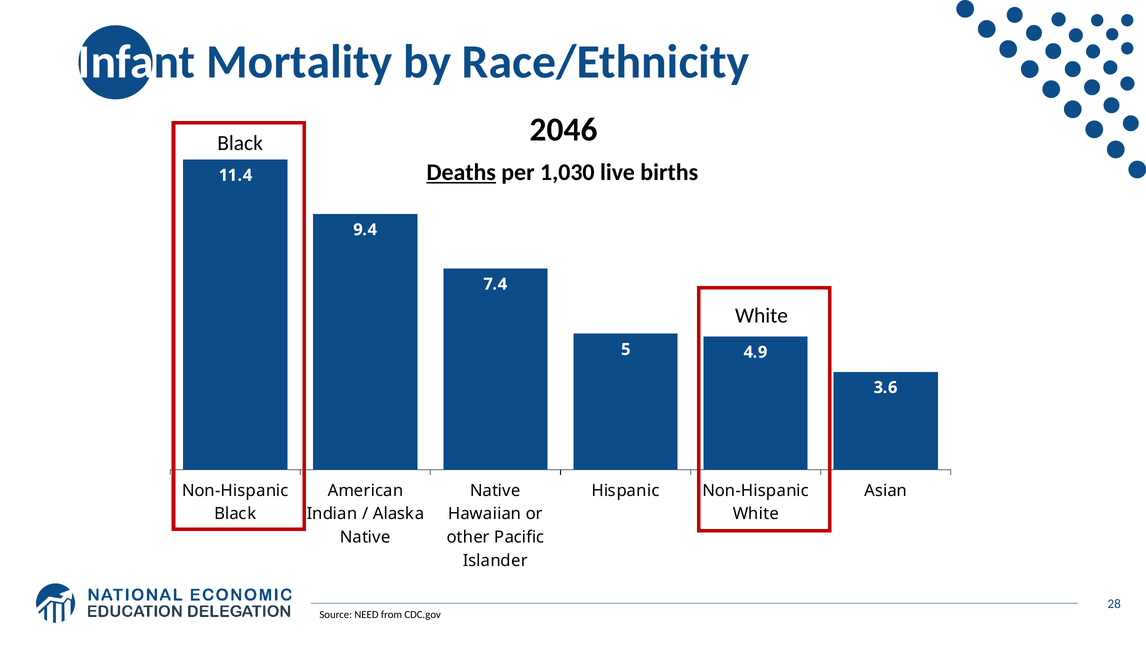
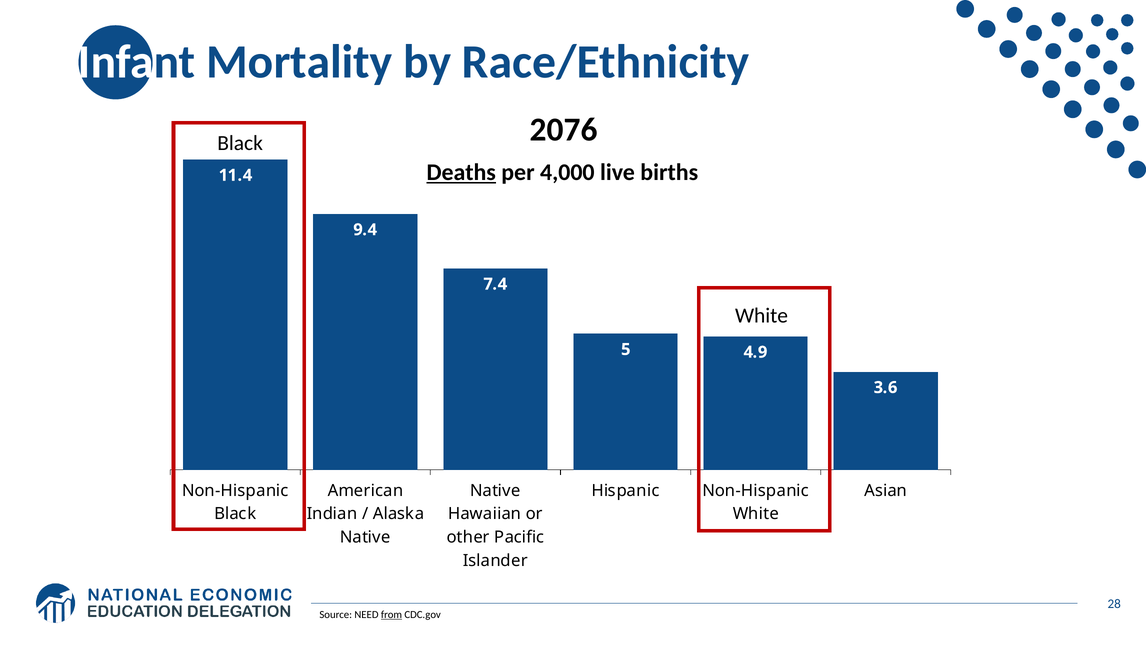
2046: 2046 -> 2076 (564, 130)
1,030: 1,030 -> 4,000 (567, 172)
from underline: none -> present (391, 614)
